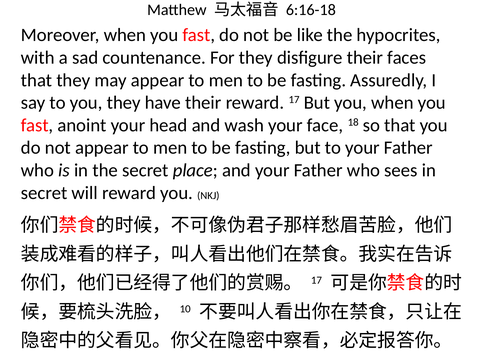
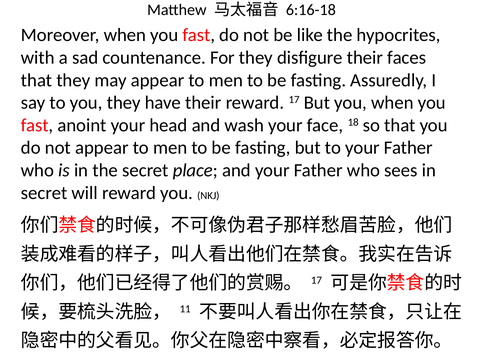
10: 10 -> 11 (185, 309)
